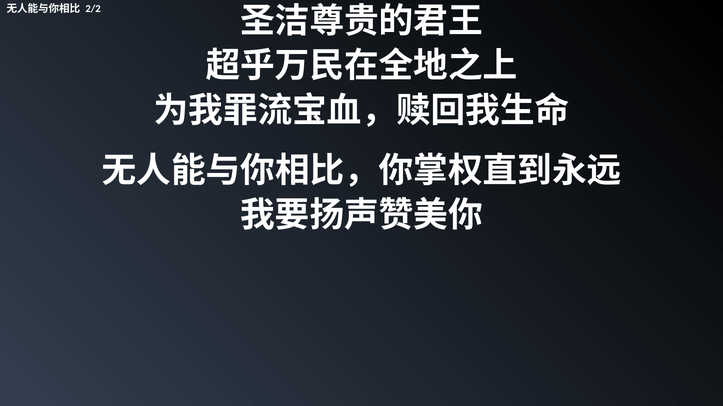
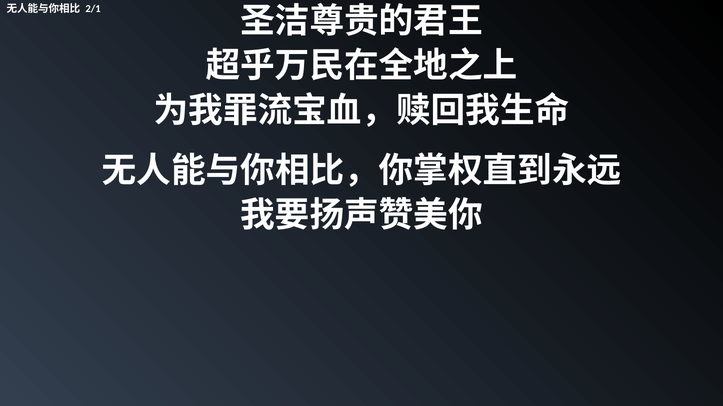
2/2: 2/2 -> 2/1 (93, 9)
